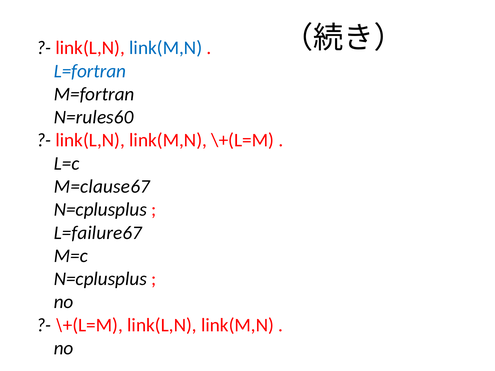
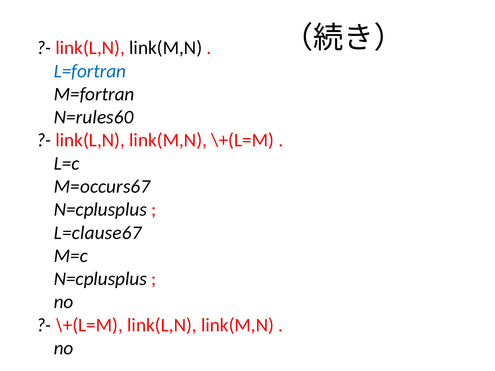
link(M,N colour: blue -> black (166, 48)
M=clause67: M=clause67 -> M=occurs67 (102, 187)
L=failure67: L=failure67 -> L=clause67 (98, 233)
